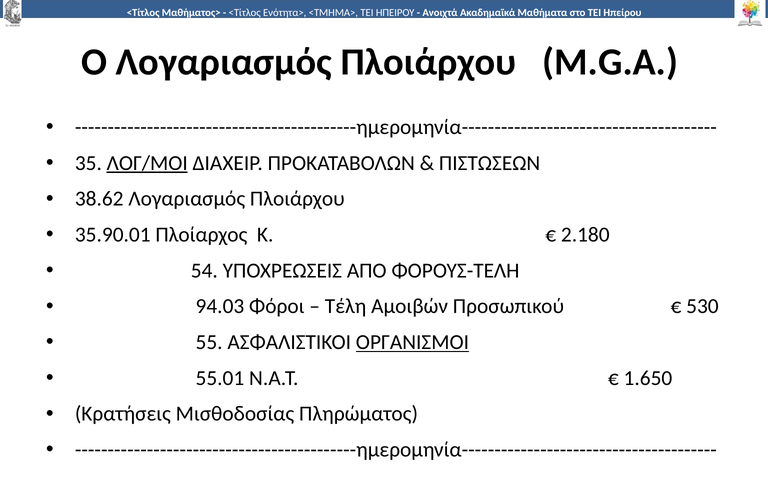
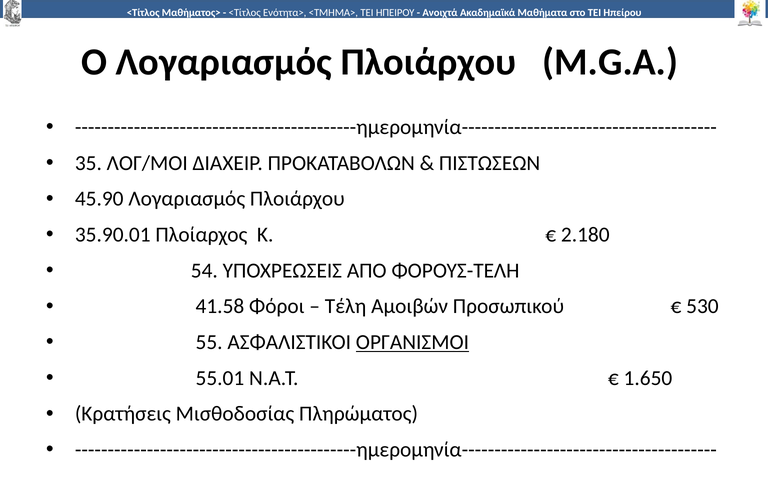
ΛΟΓ/ΜΟΙ underline: present -> none (147, 163)
38.62: 38.62 -> 45.90 (99, 199)
94.03: 94.03 -> 41.58 (220, 306)
